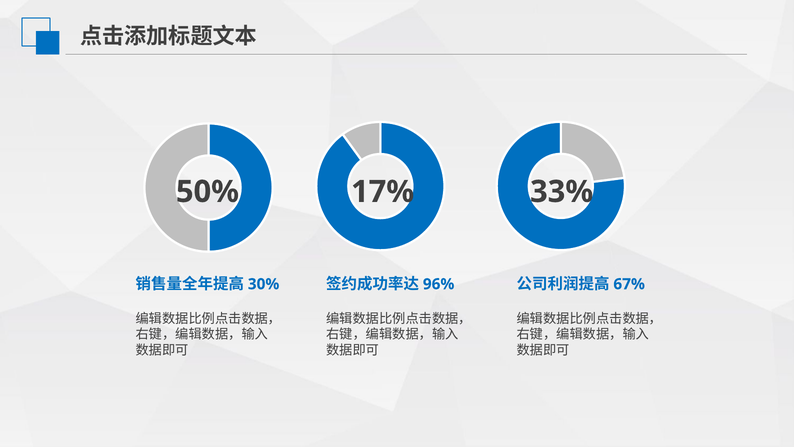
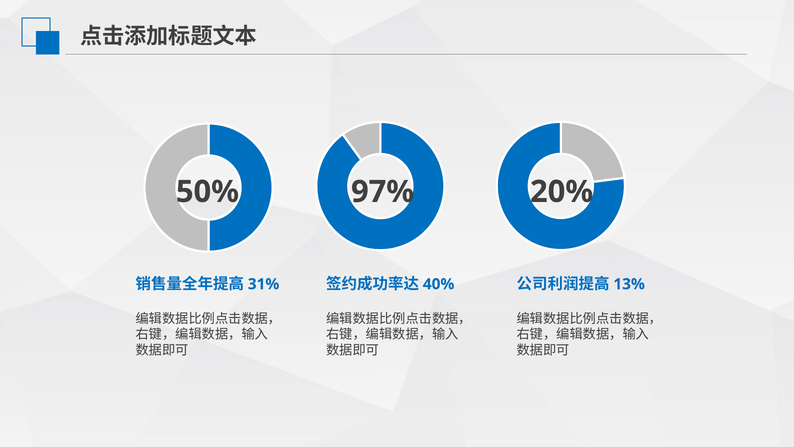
17%: 17% -> 97% (383, 192)
33%: 33% -> 20% (562, 192)
30%: 30% -> 31% (264, 284)
96%: 96% -> 40% (439, 284)
67%: 67% -> 13% (629, 284)
